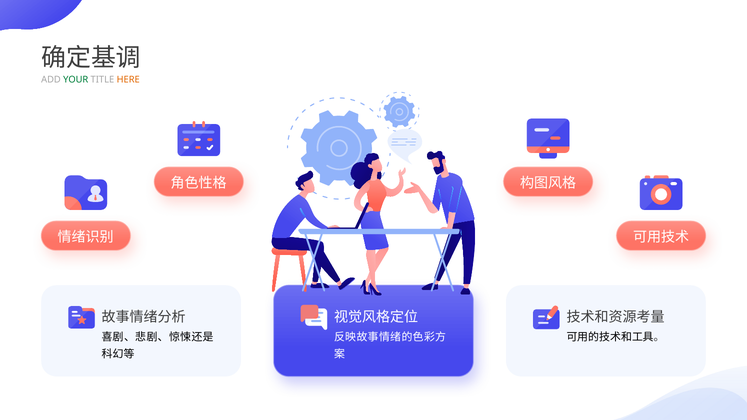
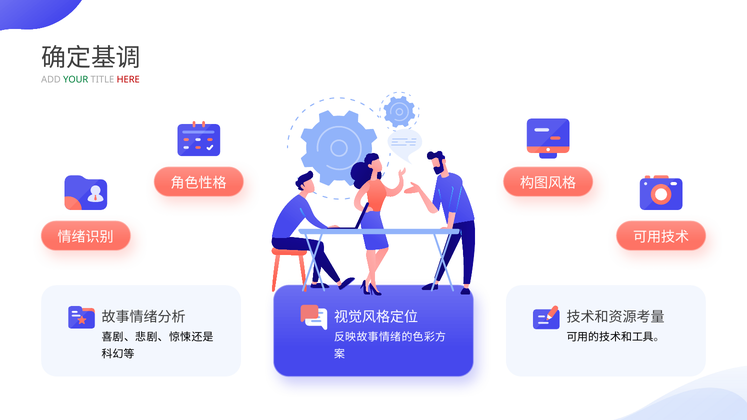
HERE colour: orange -> red (128, 80)
